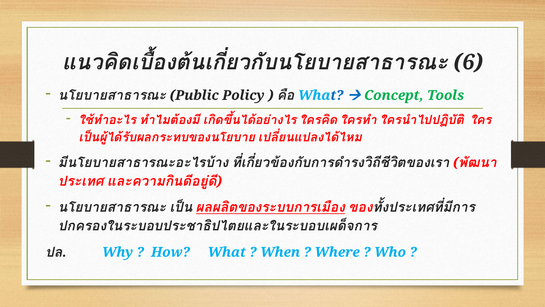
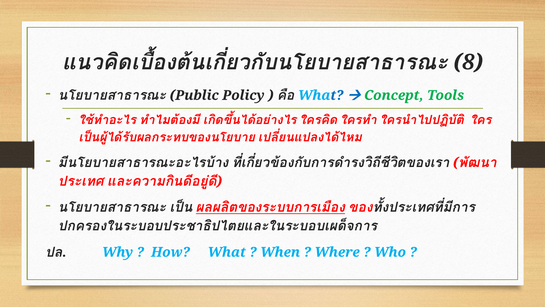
6: 6 -> 8 (468, 62)
